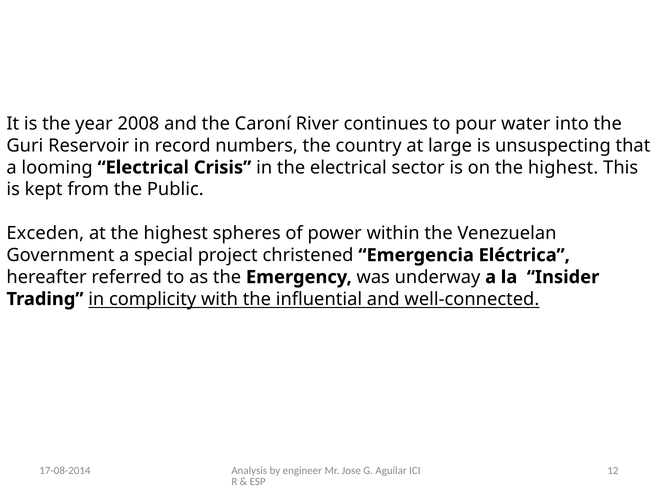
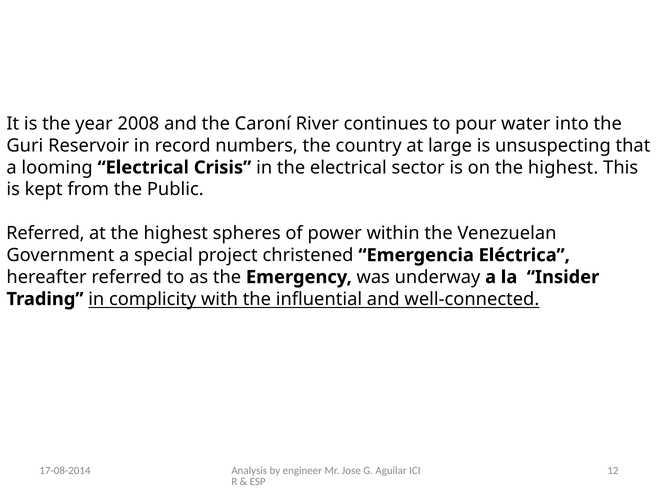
Exceden: Exceden -> Referred (45, 234)
